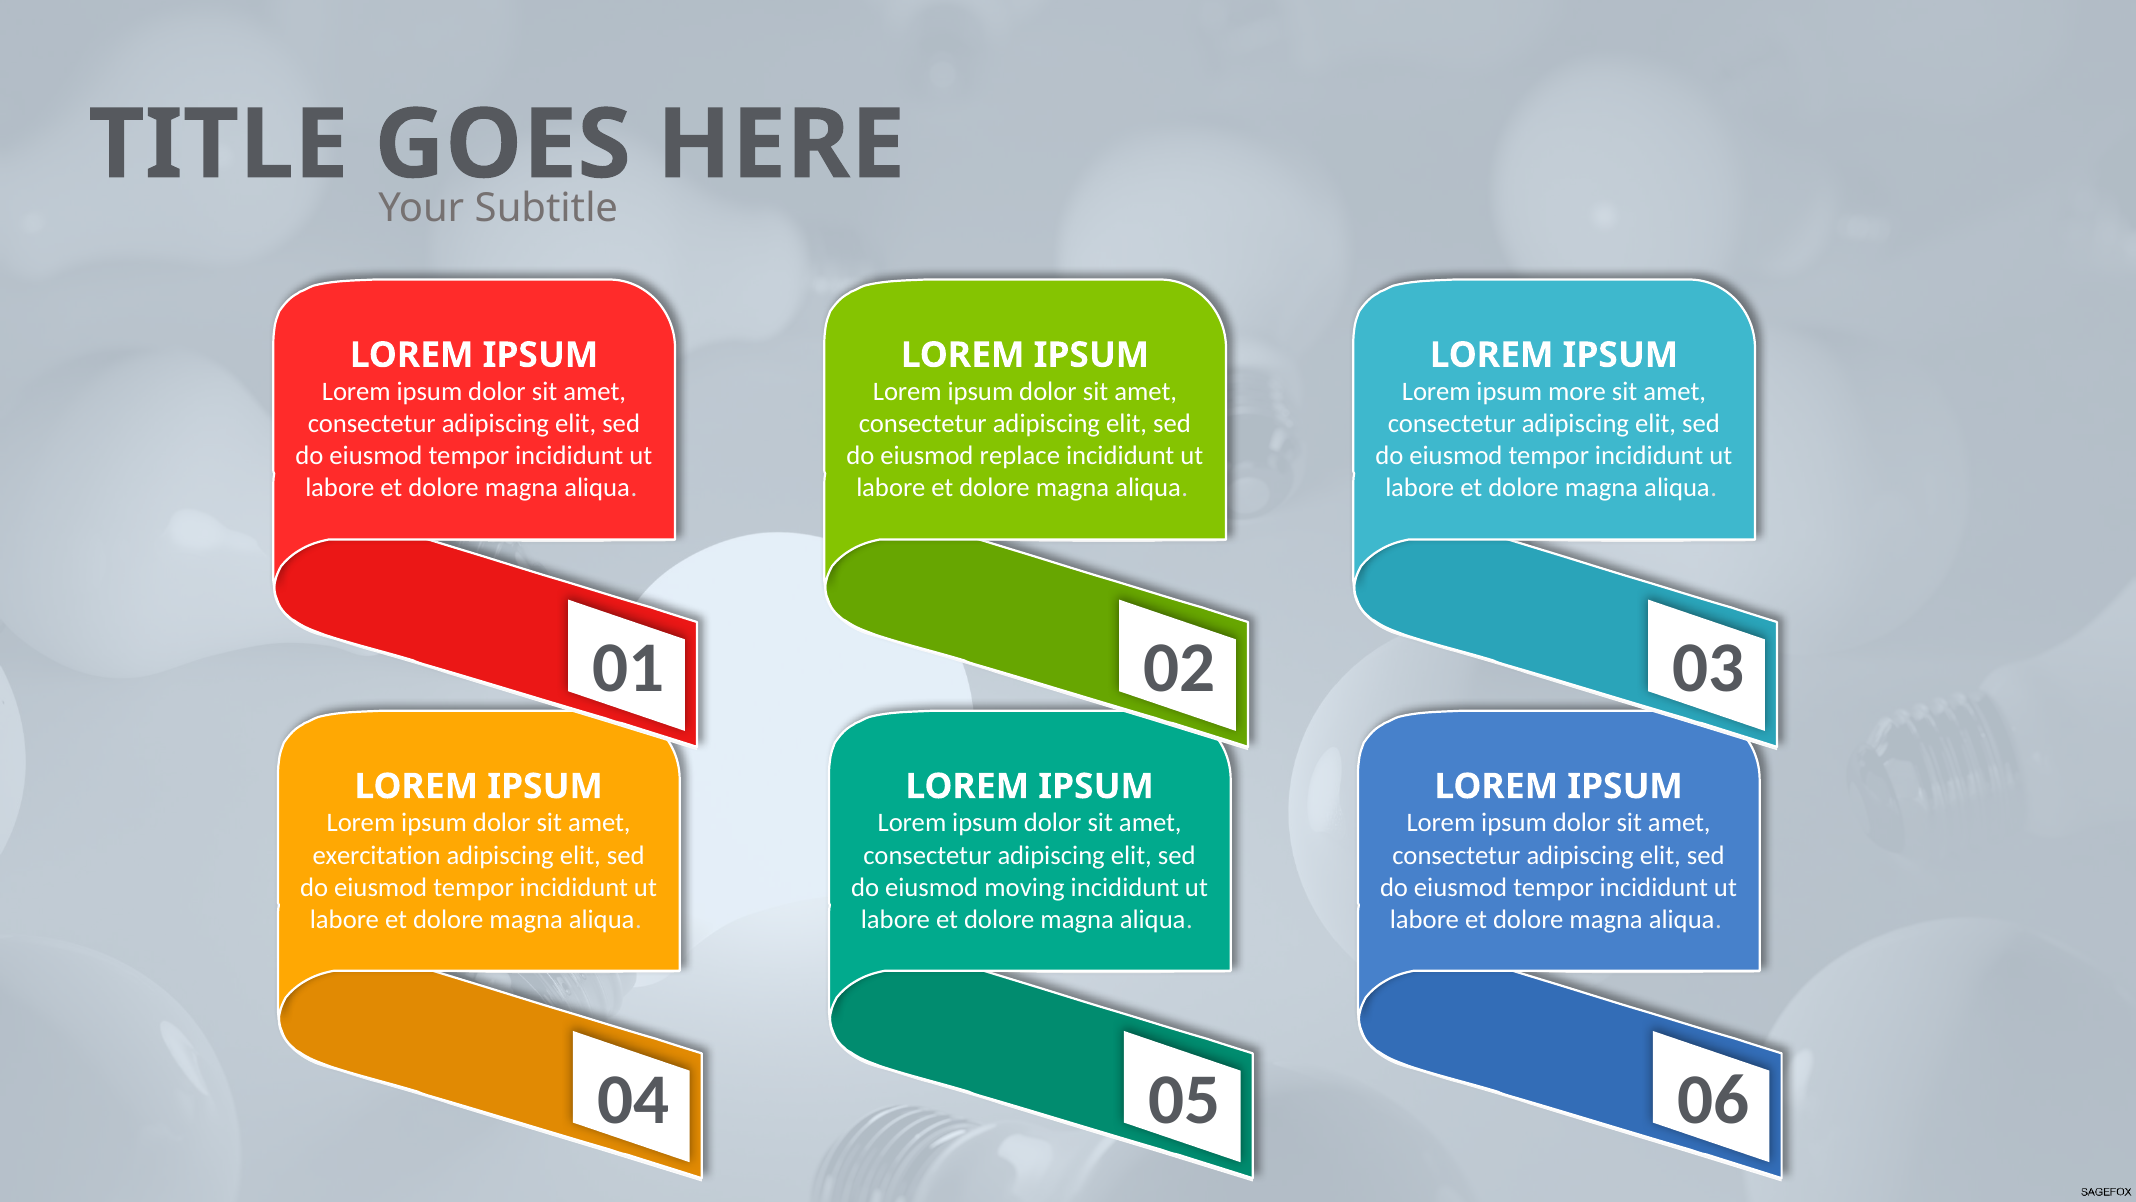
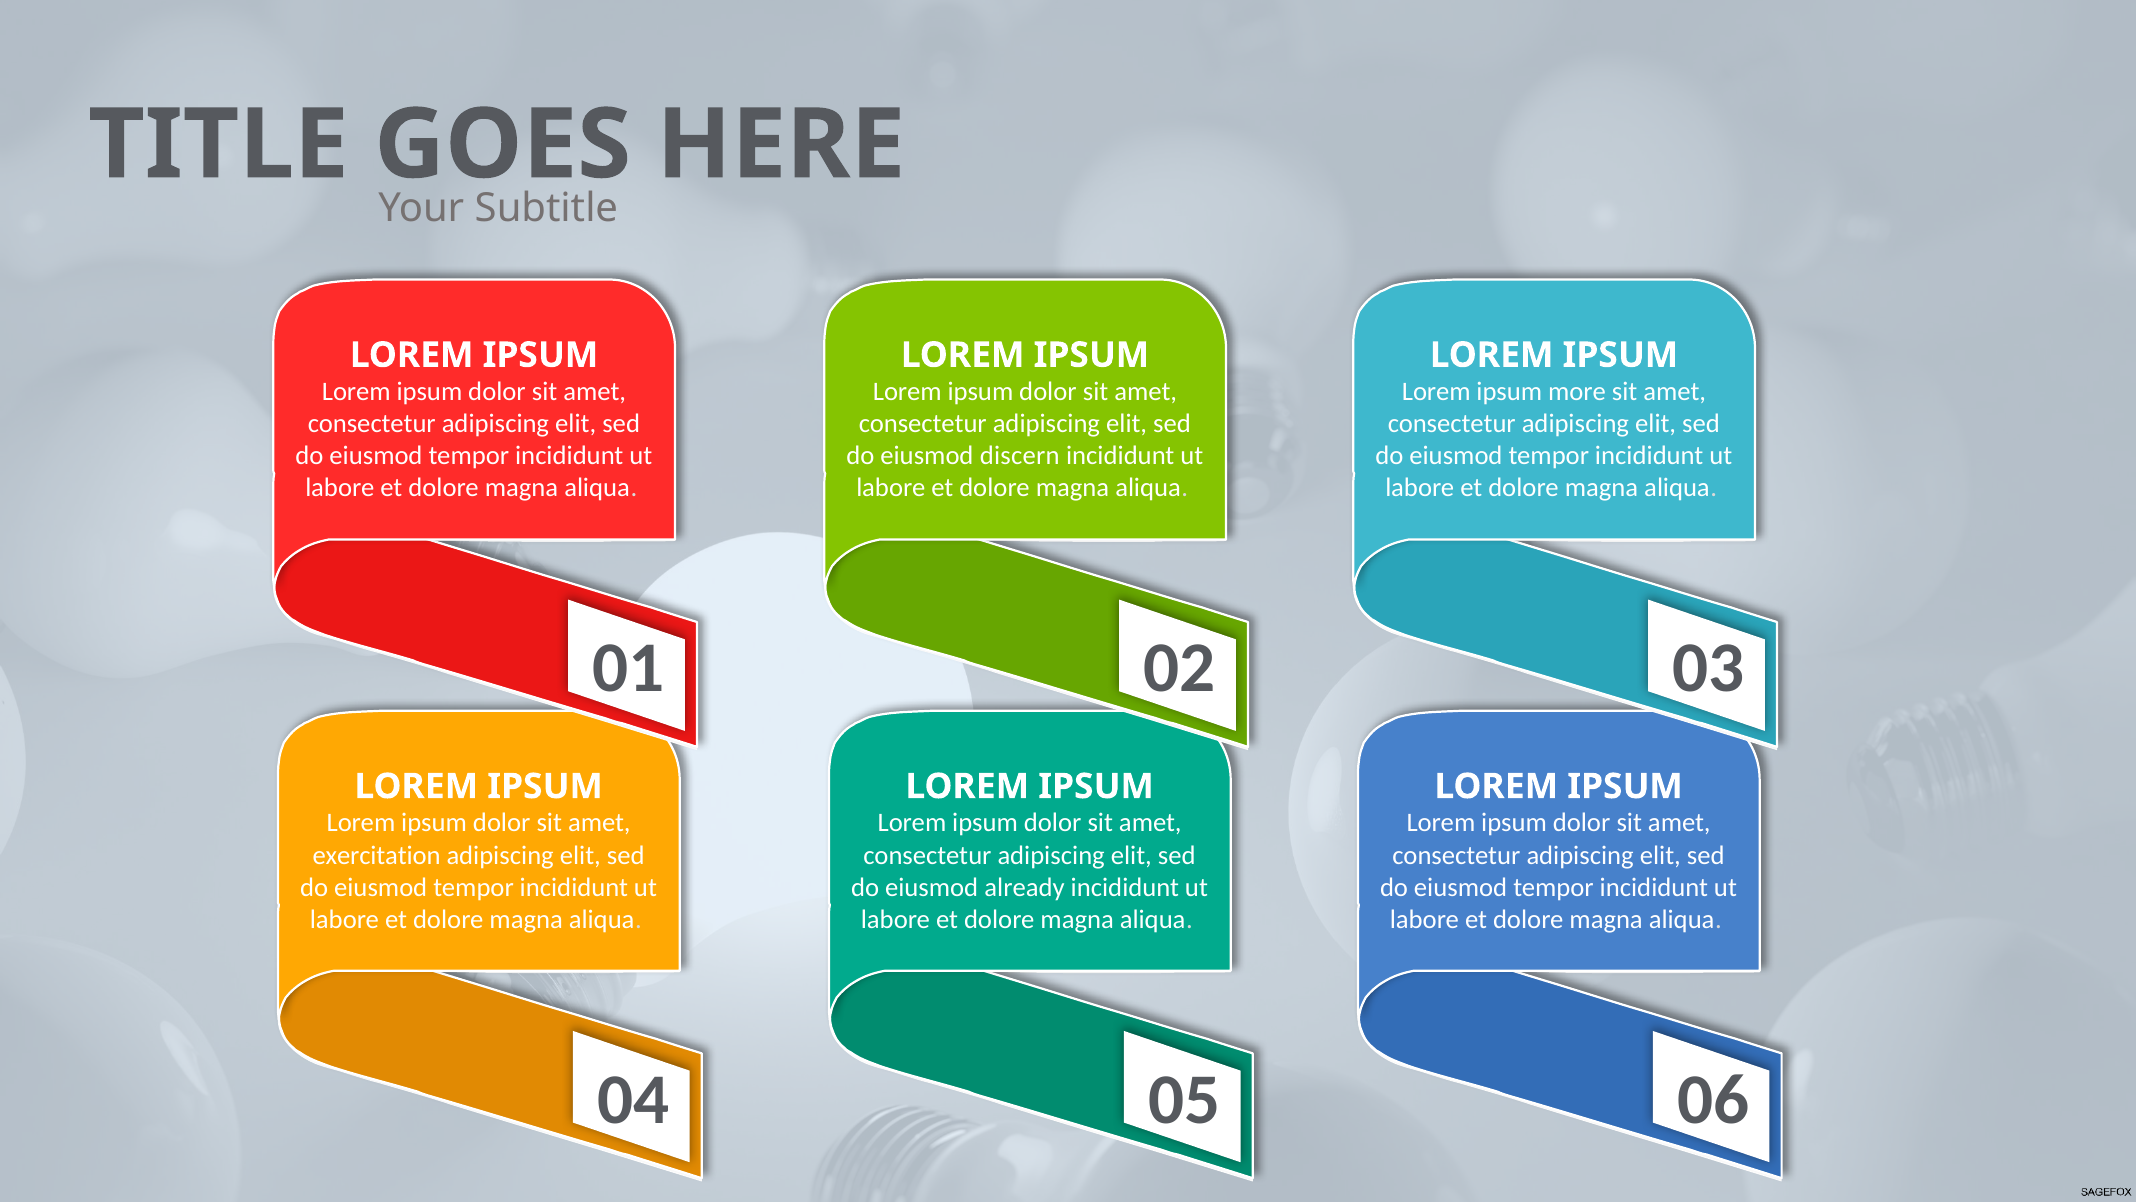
replace: replace -> discern (1020, 456)
moving: moving -> already (1025, 887)
